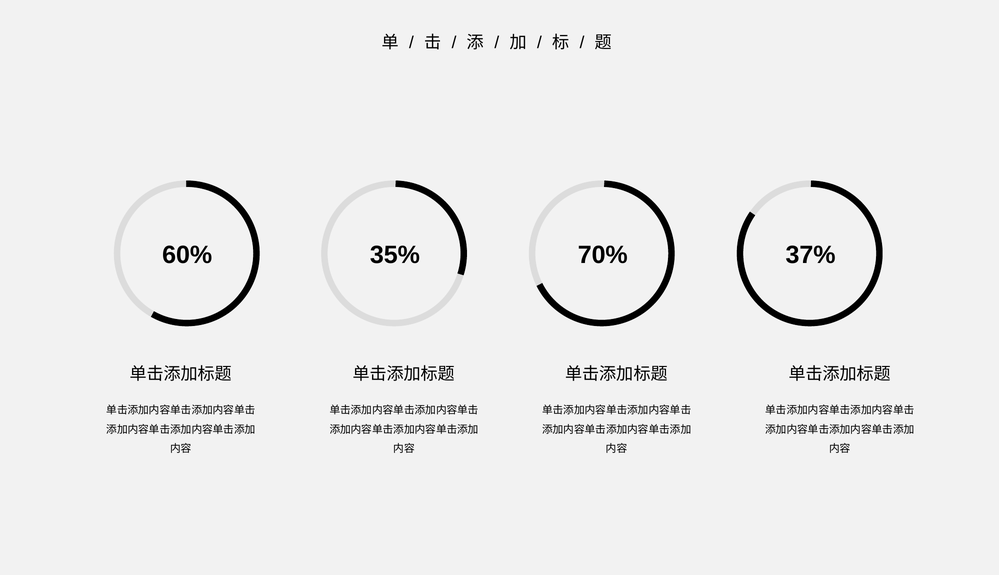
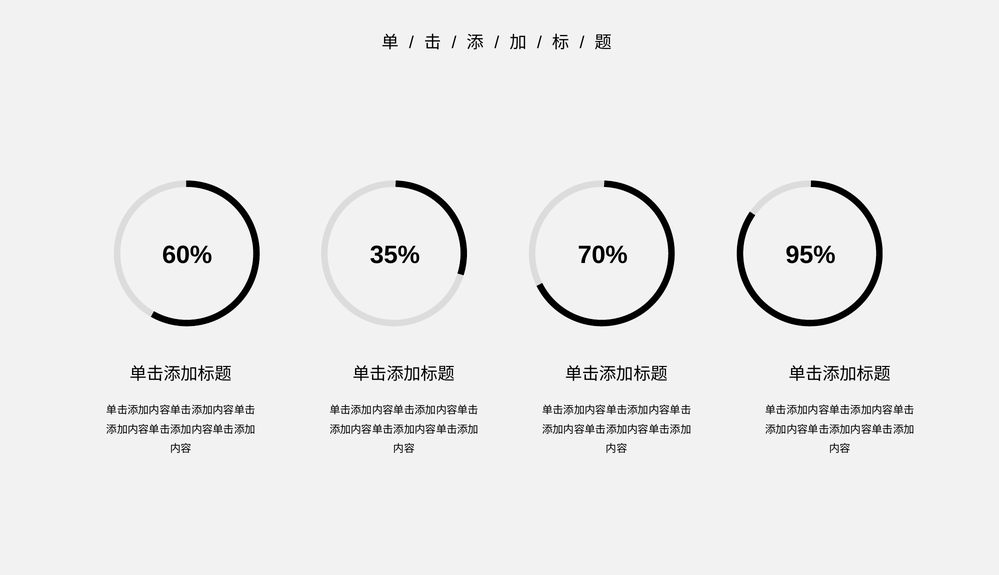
37%: 37% -> 95% (811, 255)
